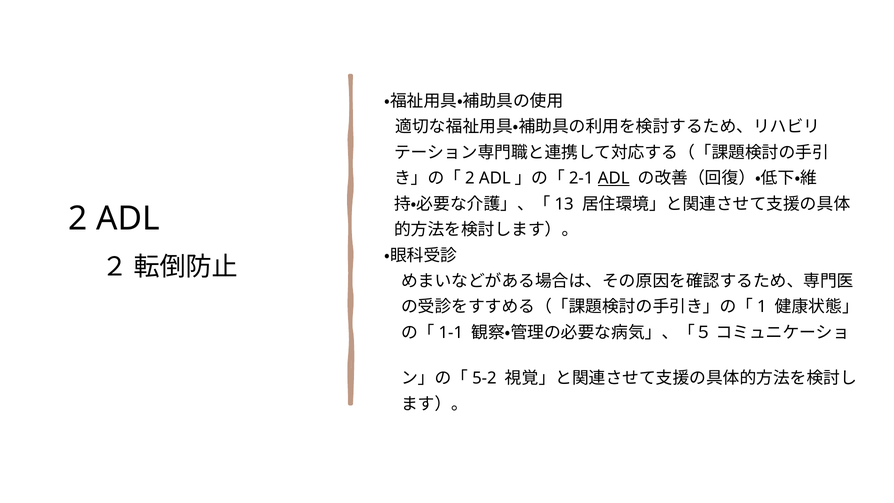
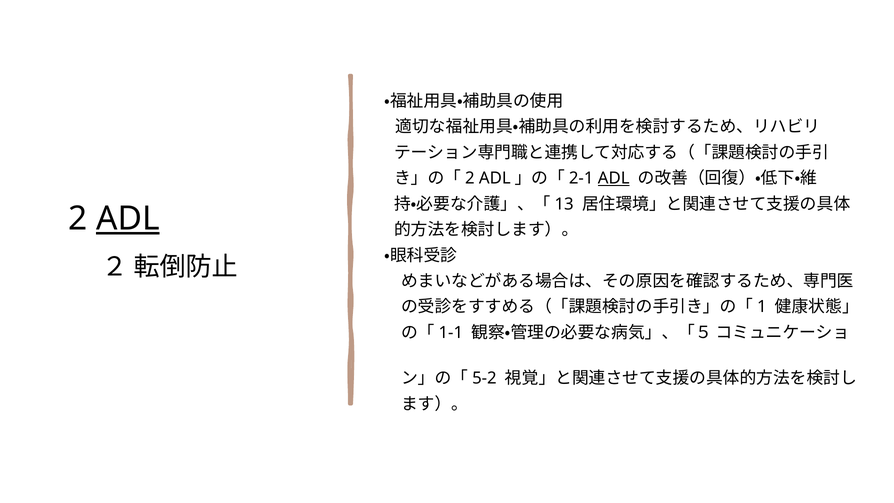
ADL underline: none -> present (128, 219)
